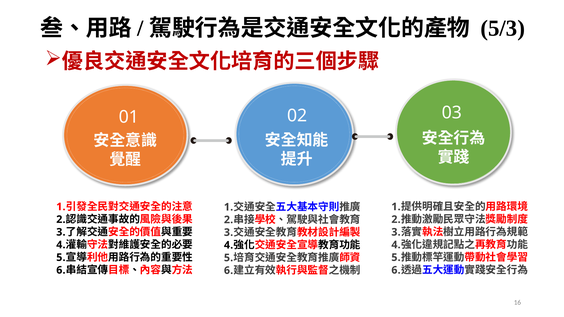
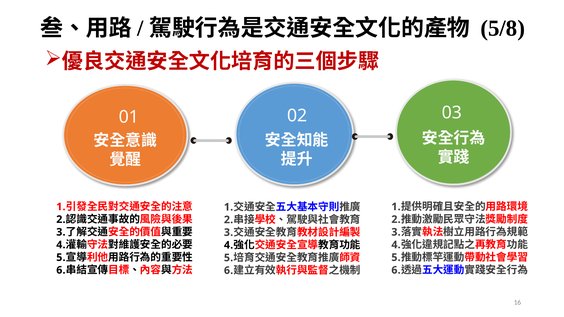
5/3: 5/3 -> 5/8 (503, 28)
